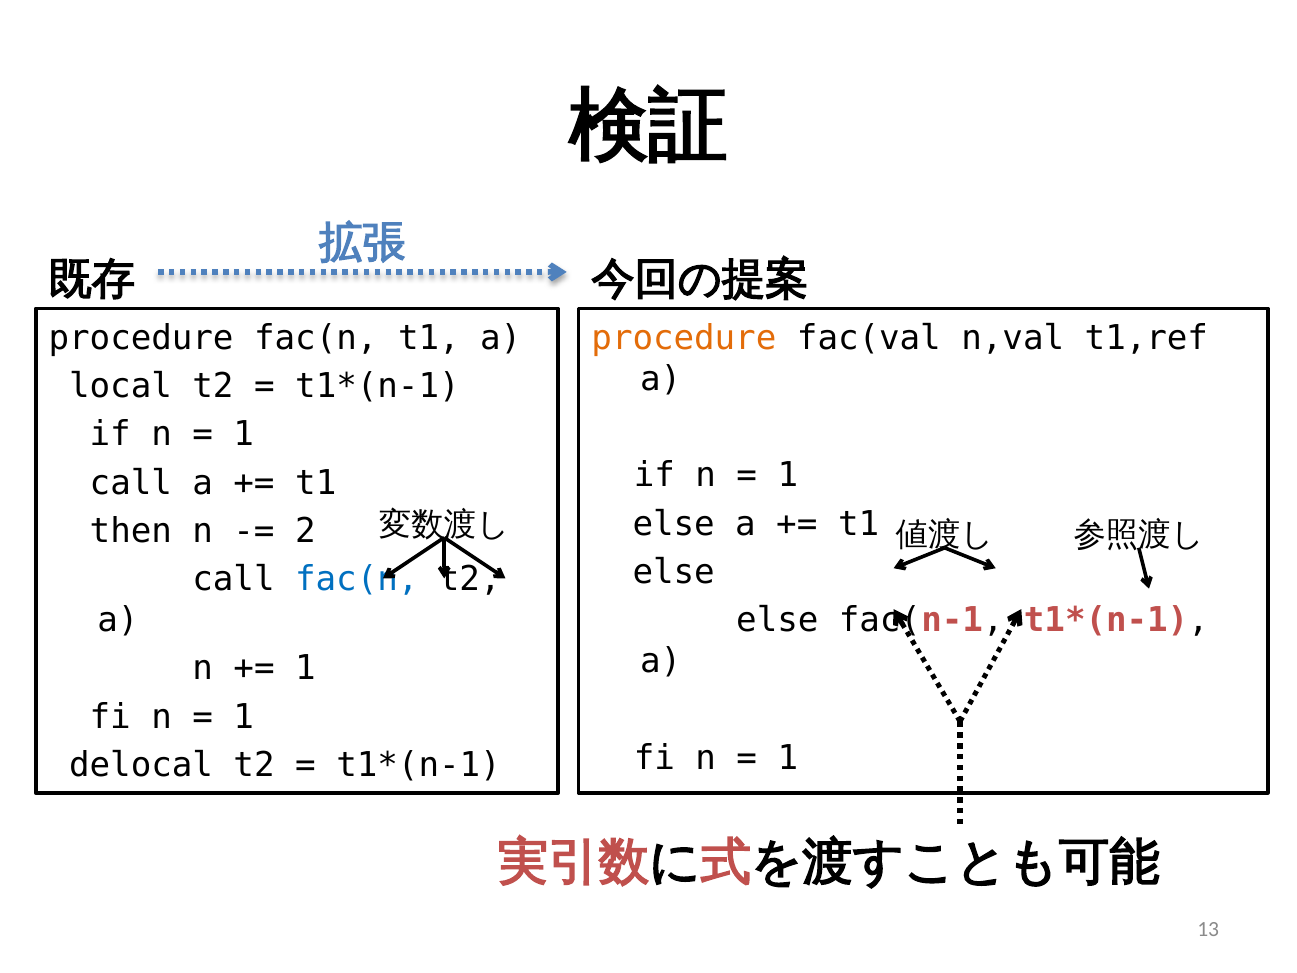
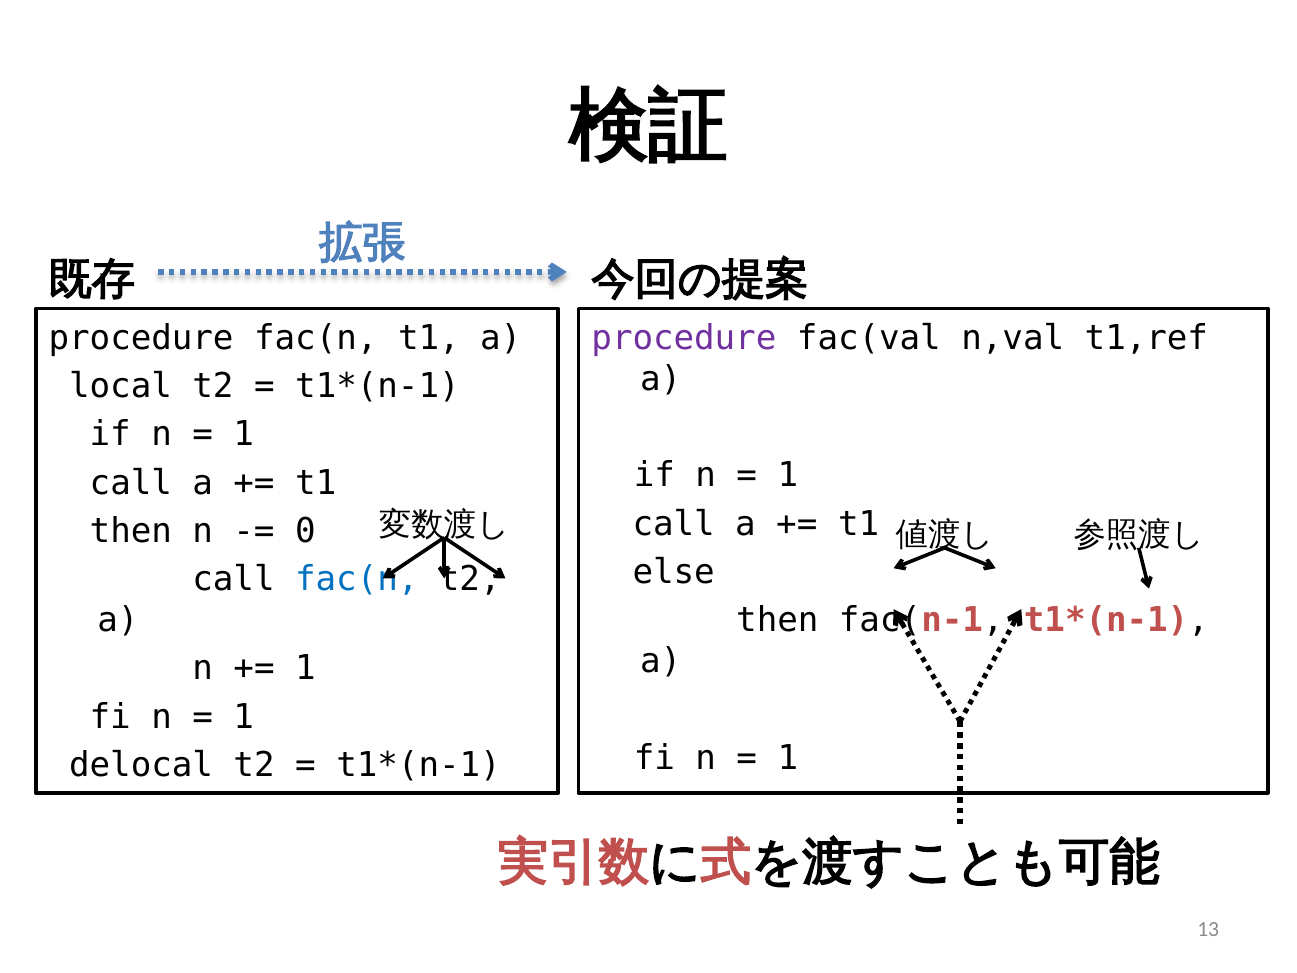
procedure colour: orange -> purple (684, 338)
else: else -> call (674, 524)
2: 2 -> 0 (306, 531)
else: else -> then (777, 620)
